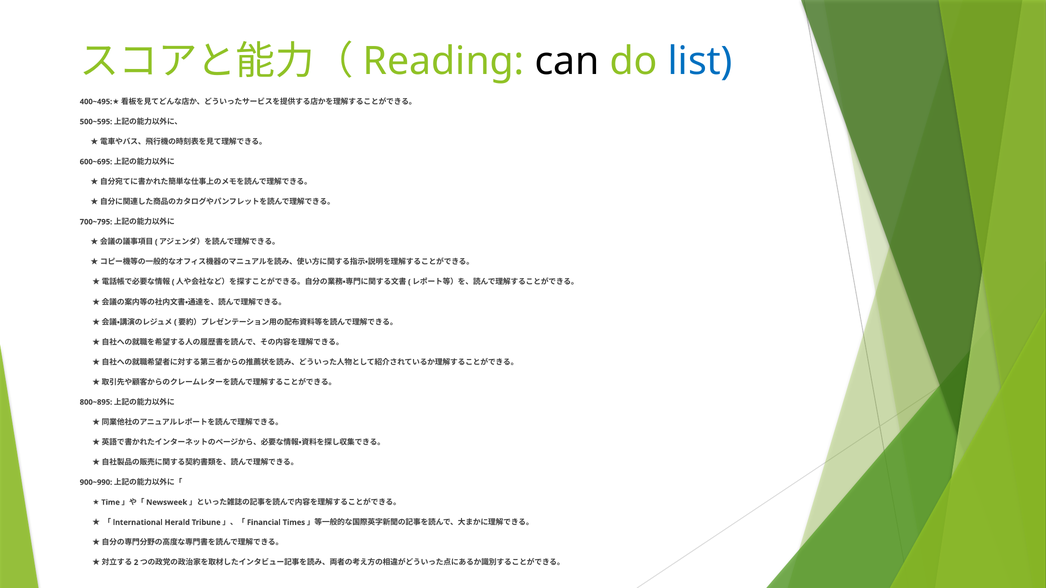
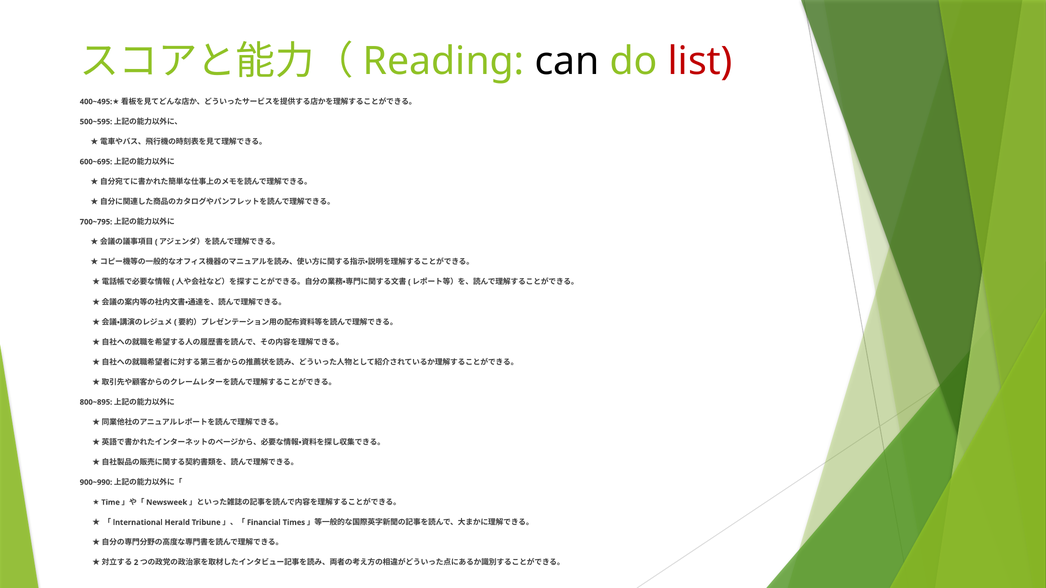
list colour: blue -> red (700, 62)
